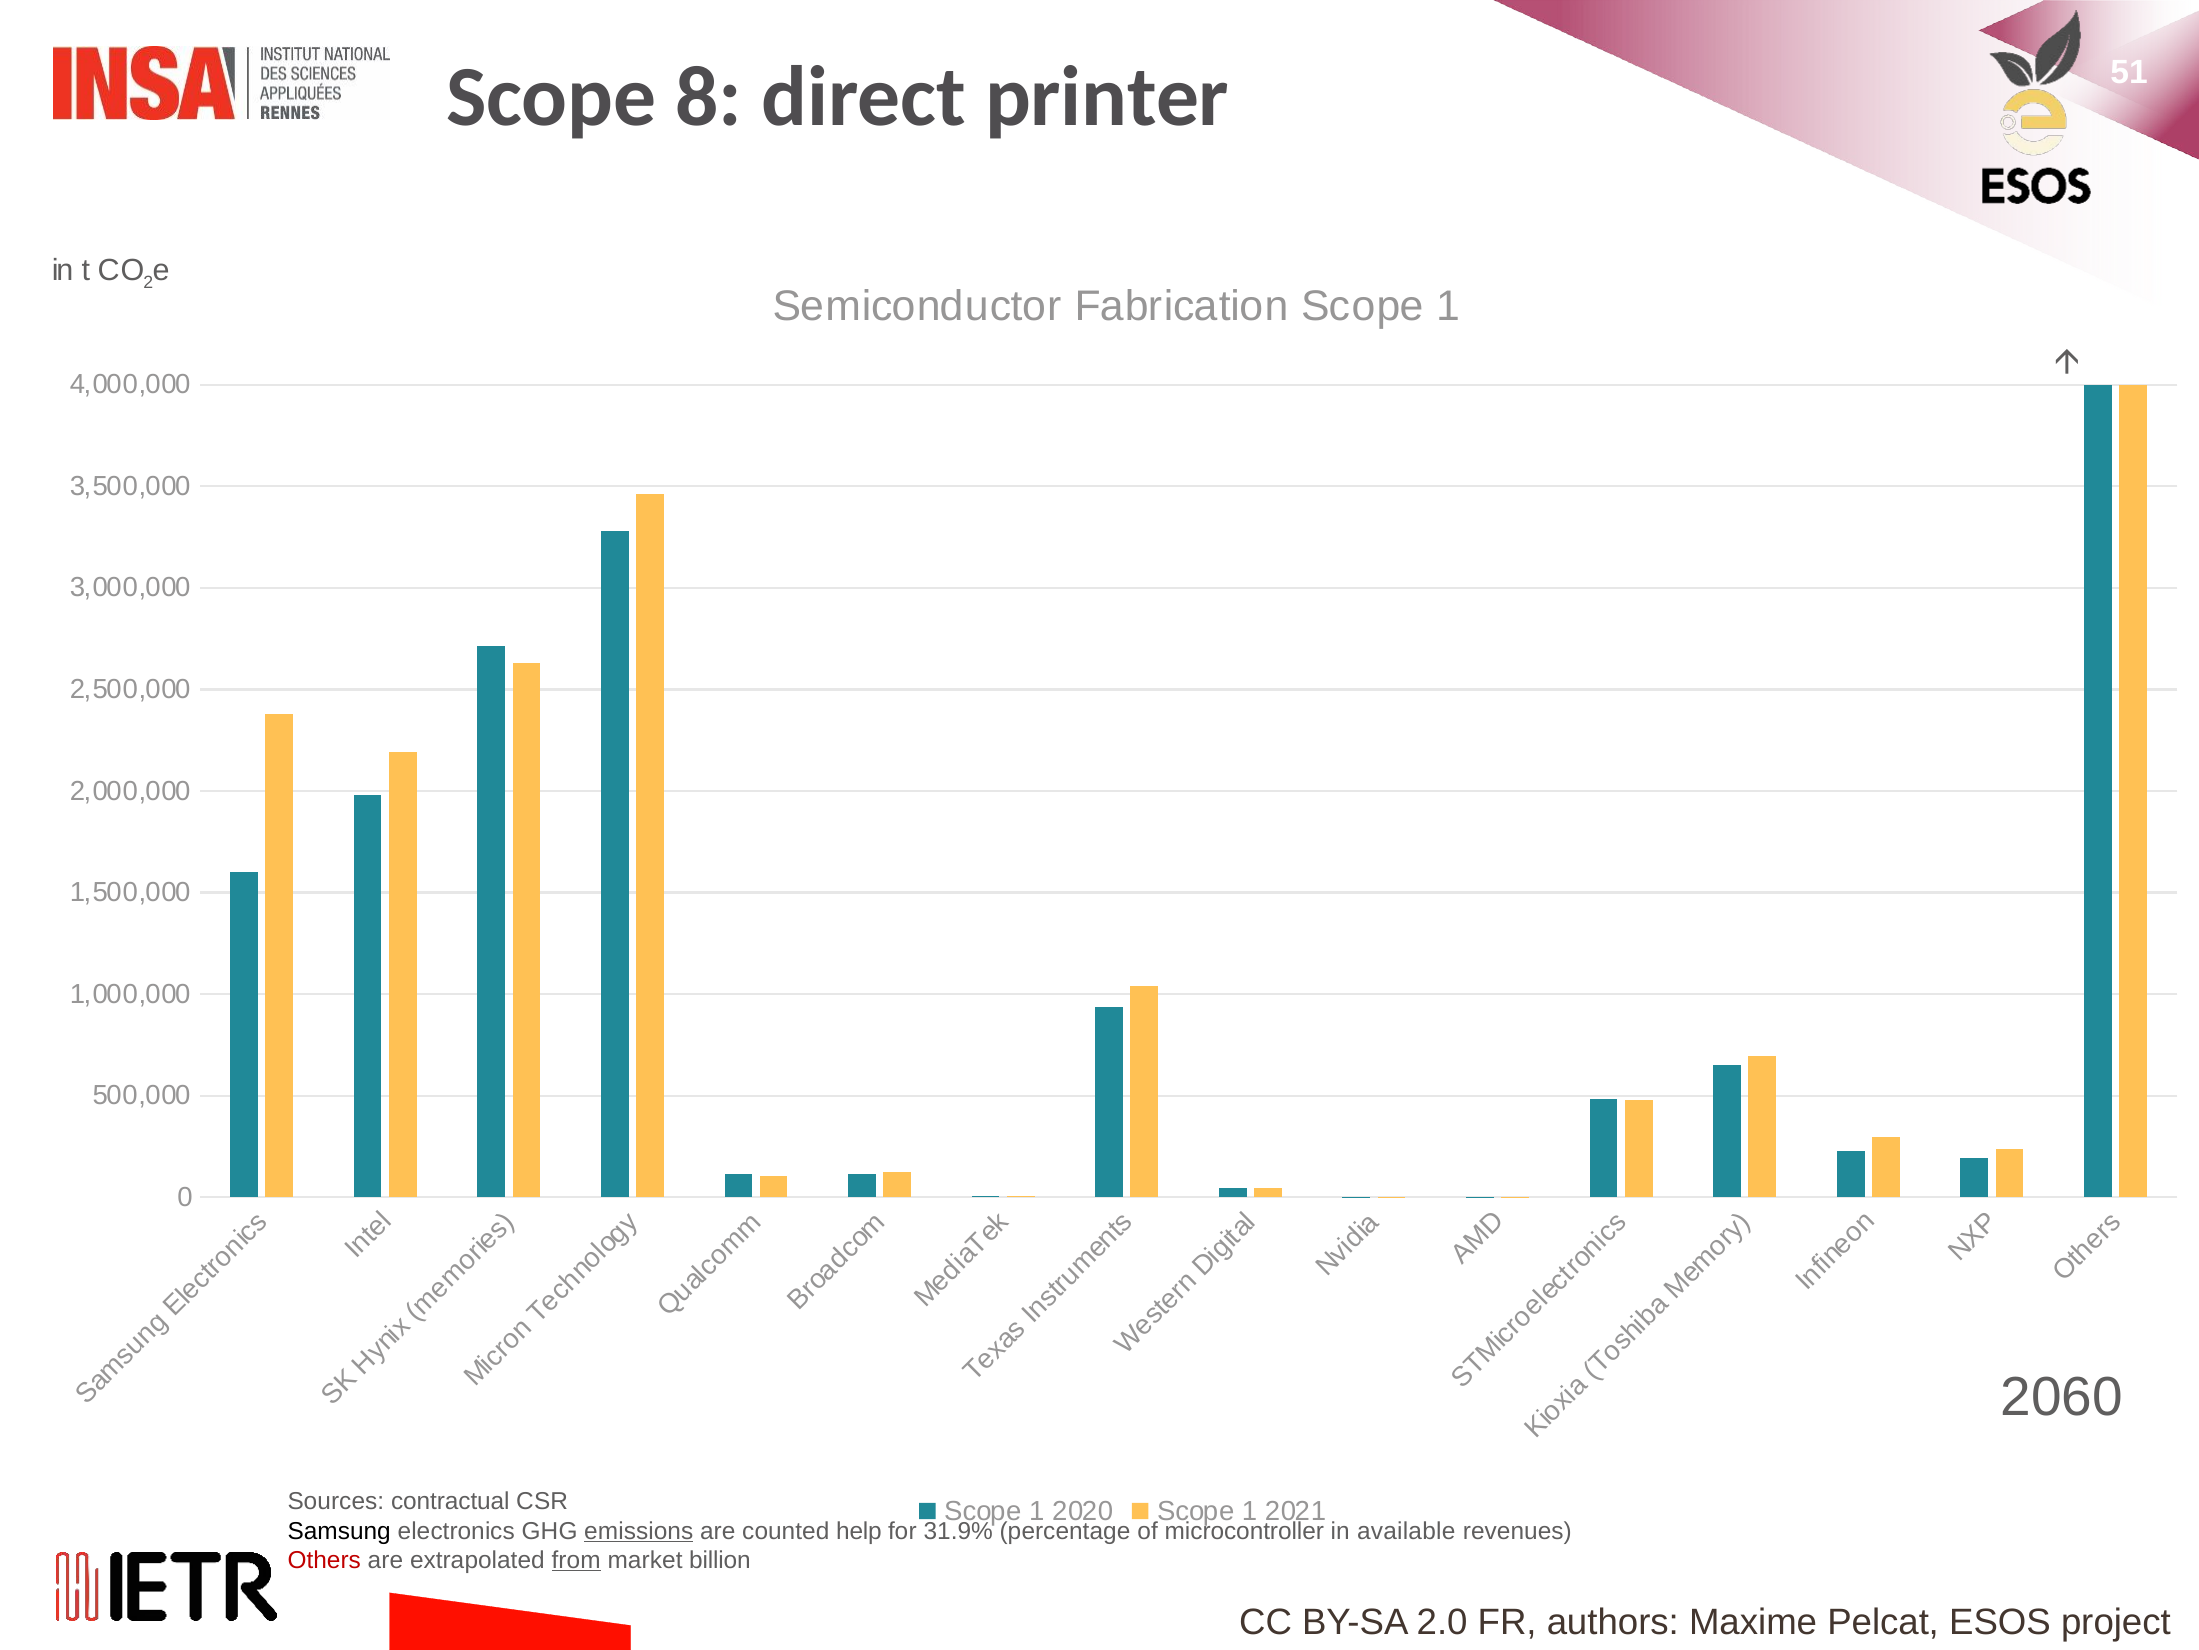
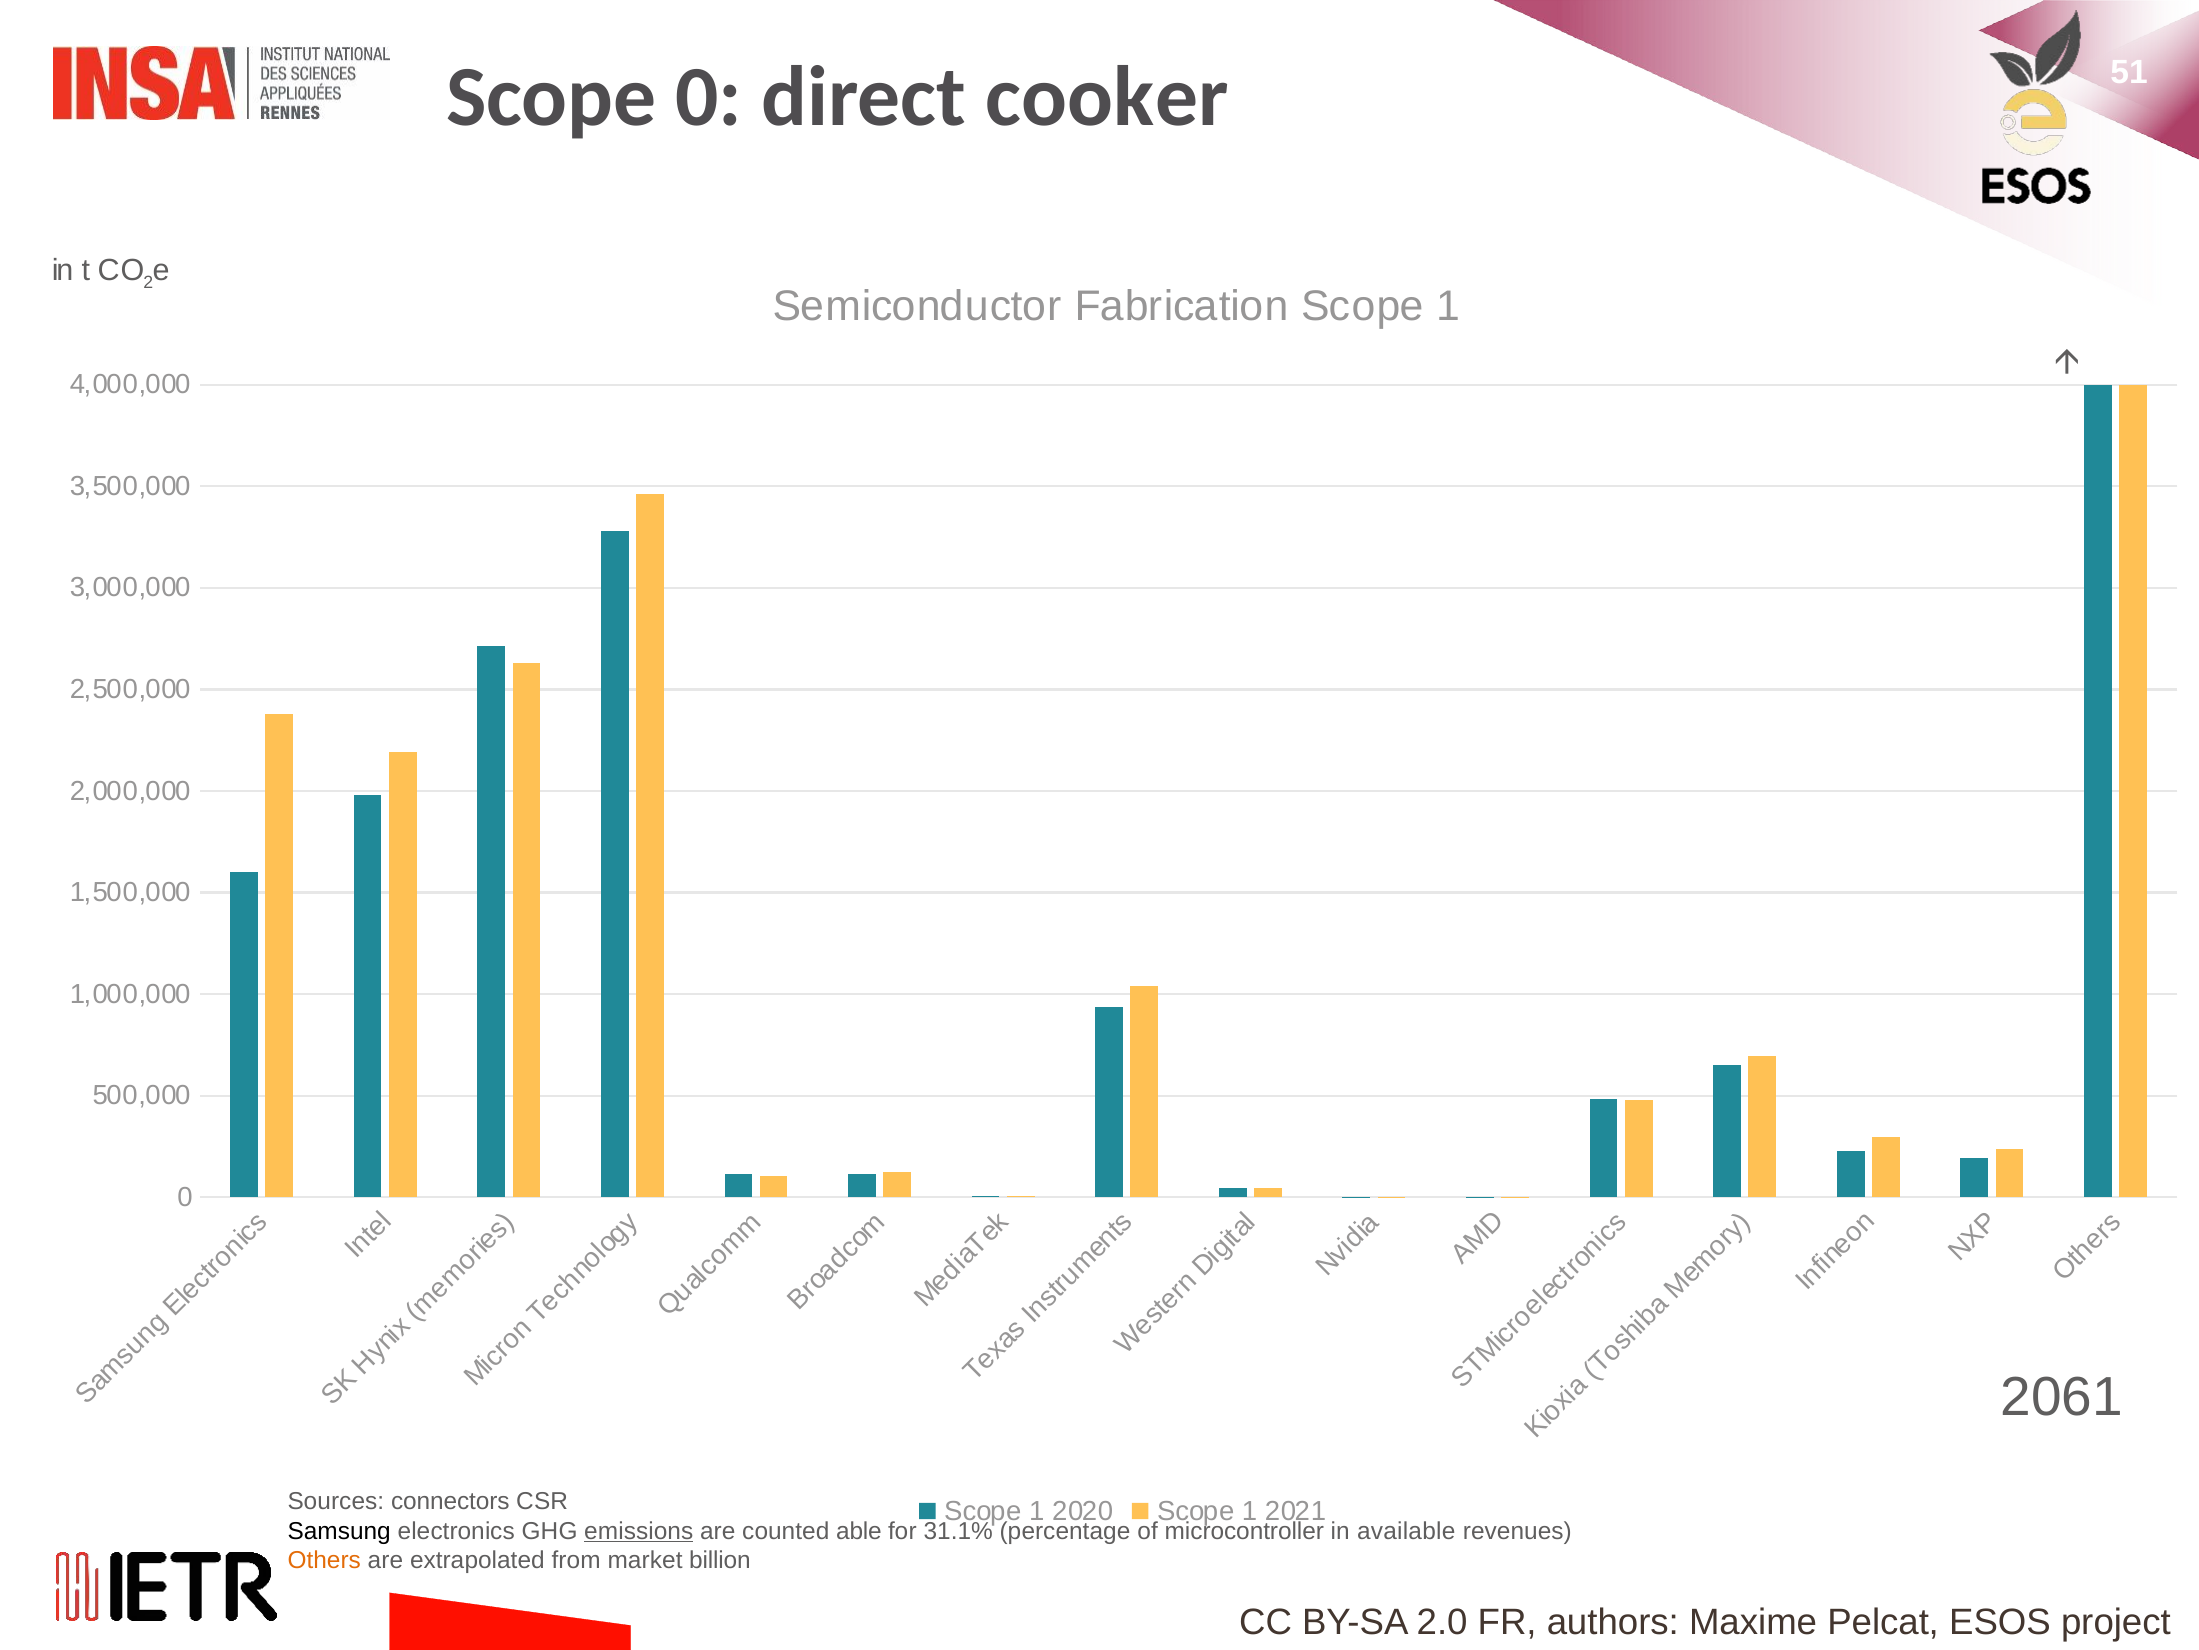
Scope 8: 8 -> 0 (709, 97)
printer: printer -> cooker (1107, 97)
2060: 2060 -> 2061 (2062, 1397)
contractual: contractual -> connectors (450, 1501)
help: help -> able (859, 1530)
31.9%: 31.9% -> 31.1% (958, 1530)
Others colour: red -> orange (324, 1560)
from underline: present -> none (576, 1560)
